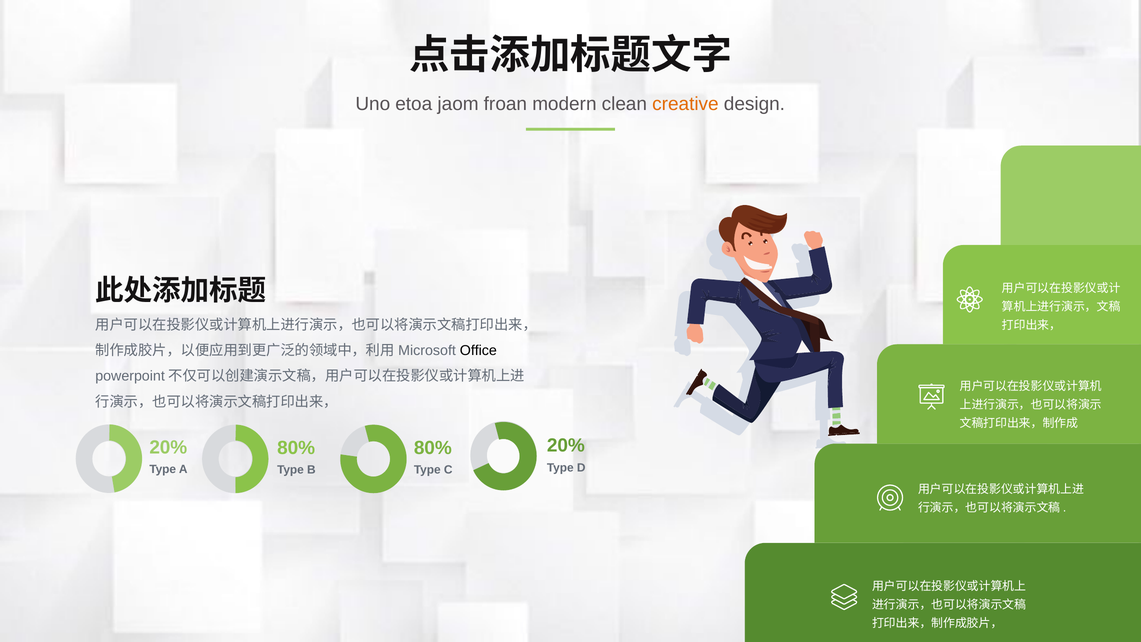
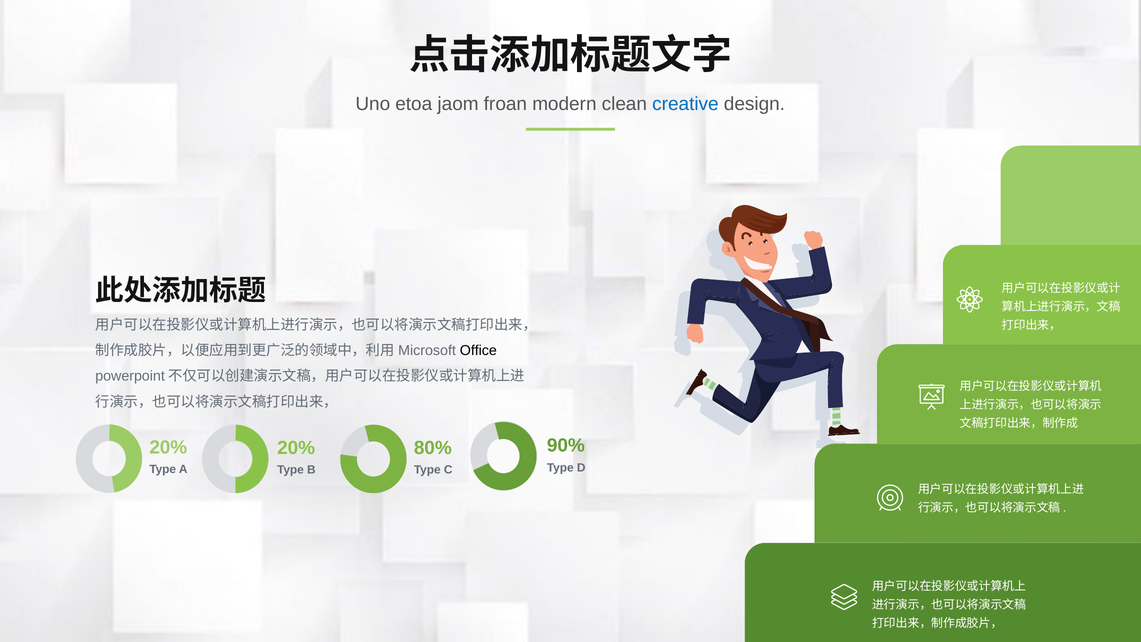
creative colour: orange -> blue (685, 104)
20%: 20% -> 90% (566, 446)
80%: 80% -> 20% (296, 448)
